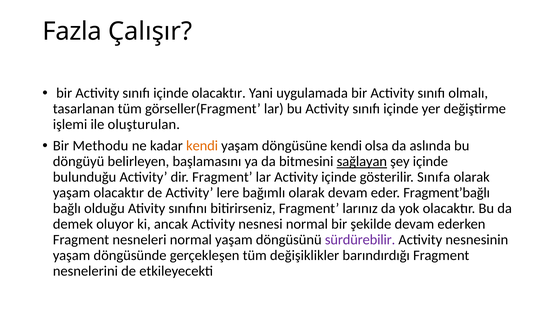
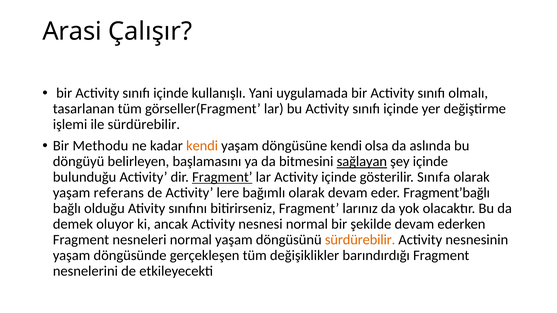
Fazla: Fazla -> Arasi (72, 31)
içinde olacaktır: olacaktır -> kullanışlı (219, 93)
ile oluşturulan: oluşturulan -> sürdürebilir (144, 125)
Fragment underline: none -> present (222, 177)
yaşam olacaktır: olacaktır -> referans (119, 193)
sürdürebilir colour: purple -> orange (360, 240)
